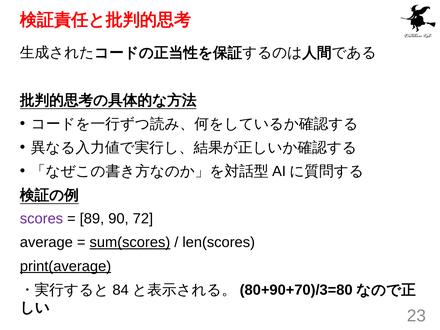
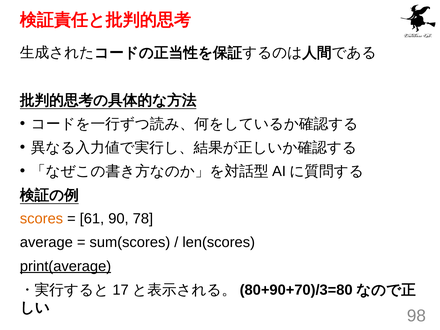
scores colour: purple -> orange (41, 219)
89: 89 -> 61 (92, 219)
72: 72 -> 78 (143, 219)
sum(scores underline: present -> none (130, 242)
84: 84 -> 17 (121, 290)
23: 23 -> 98 (416, 316)
